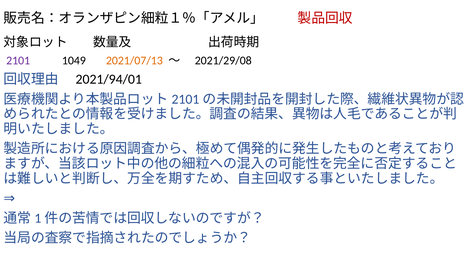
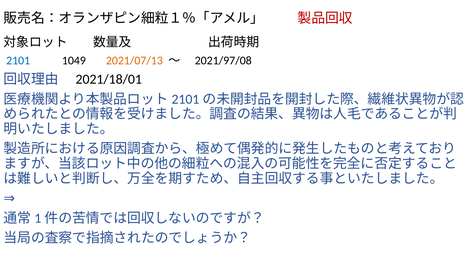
2101 colour: purple -> blue (18, 60)
2021/29/08: 2021/29/08 -> 2021/97/08 (223, 60)
2021/94/01: 2021/94/01 -> 2021/18/01 (109, 79)
